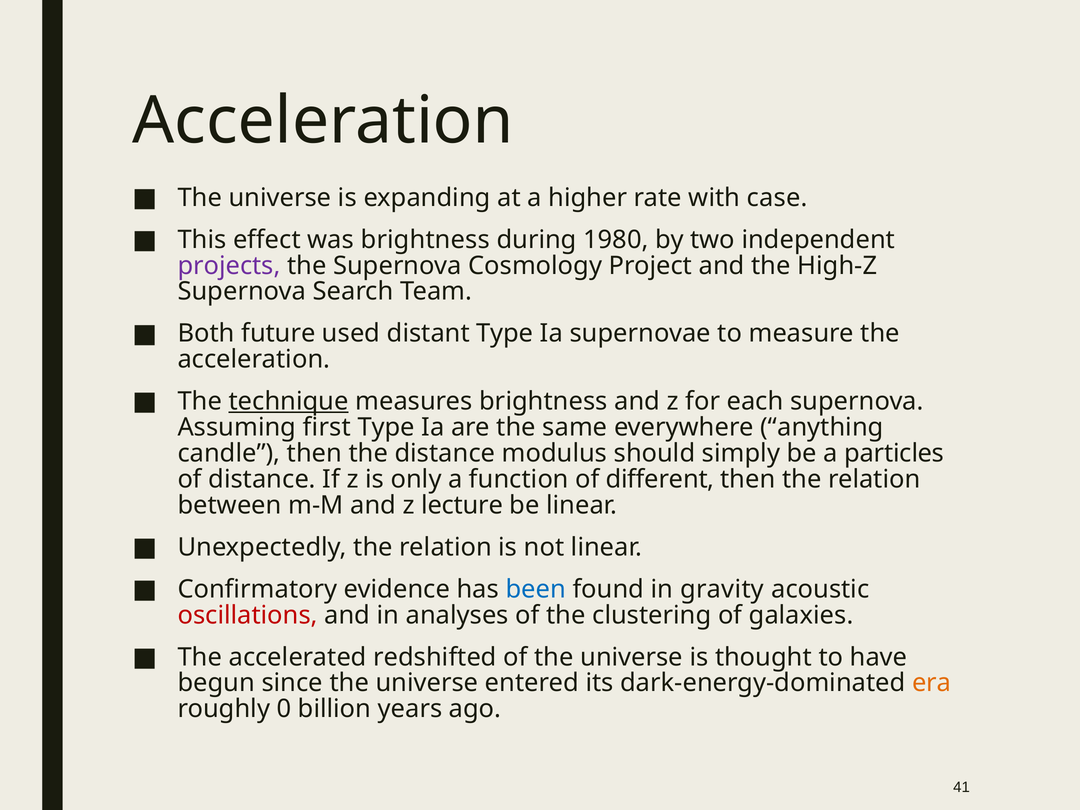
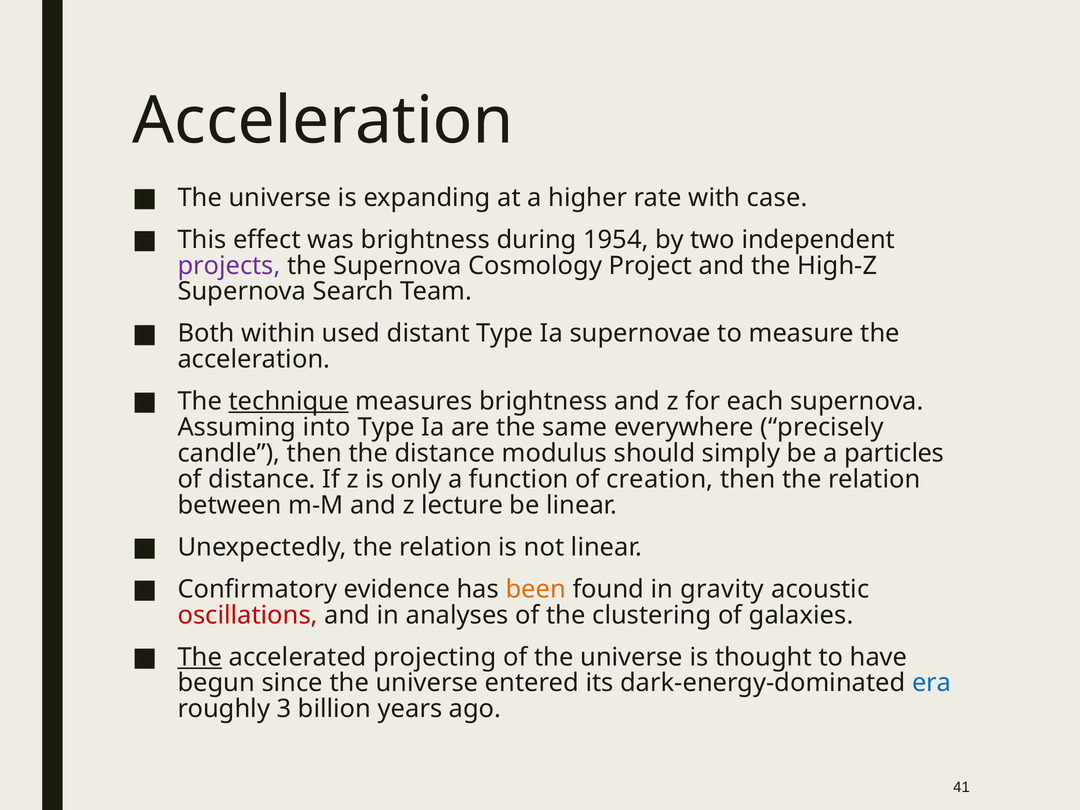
1980: 1980 -> 1954 (616, 240)
future: future -> within (278, 334)
first: first -> into (327, 427)
anything: anything -> precisely (822, 427)
different: different -> creation (660, 479)
been colour: blue -> orange (536, 589)
The underline: none -> present (200, 657)
redshifted: redshifted -> projecting (435, 657)
era colour: orange -> blue (932, 683)
0: 0 -> 3 (284, 709)
